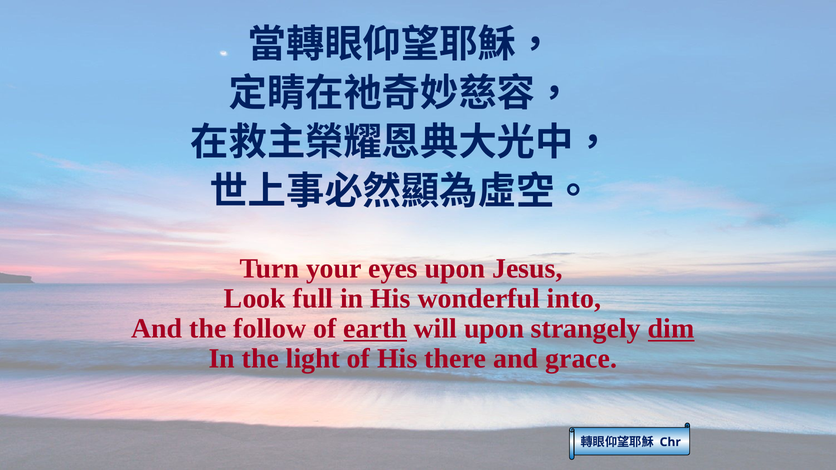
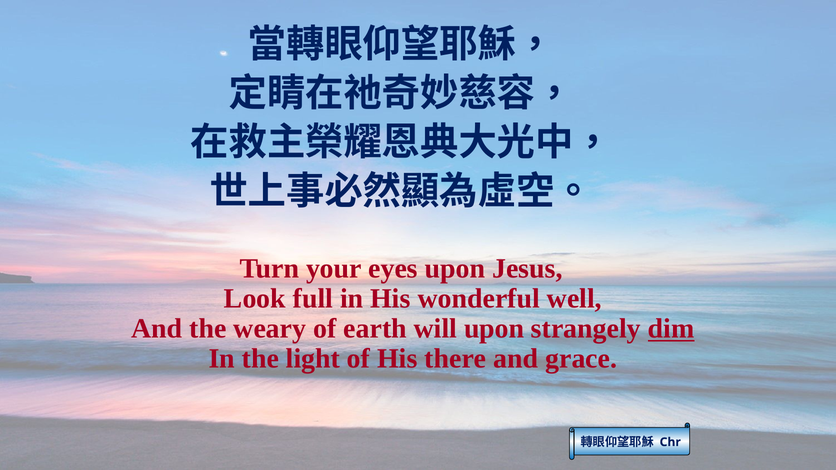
into: into -> well (574, 299)
follow: follow -> weary (270, 329)
earth underline: present -> none (375, 329)
